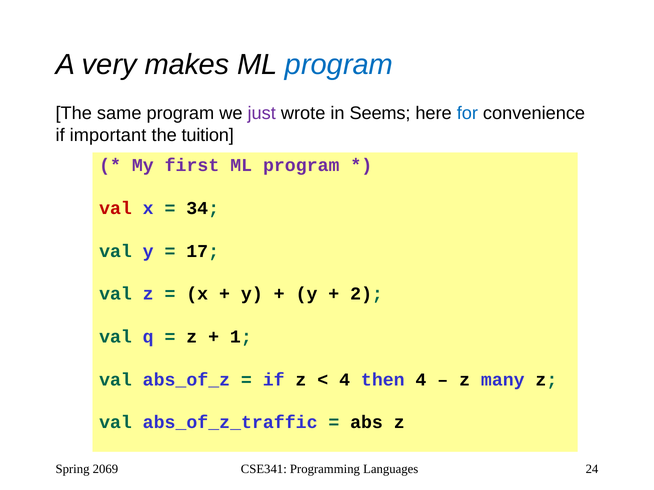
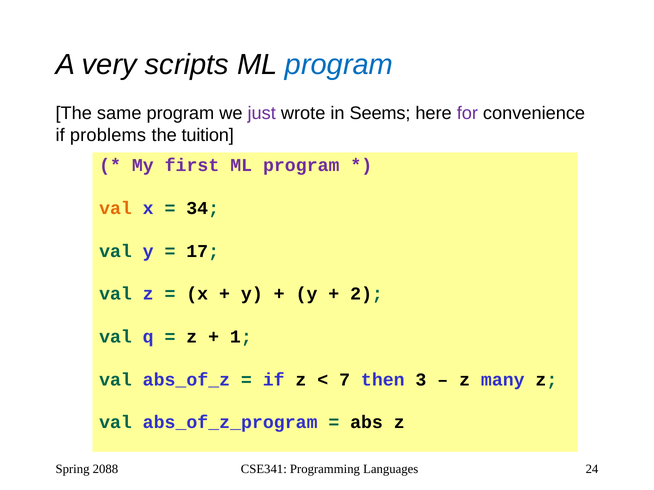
makes: makes -> scripts (187, 65)
for colour: blue -> purple (467, 114)
important: important -> problems (108, 135)
val colour: red -> orange (116, 208)
4: 4 -> 7 (345, 380)
then 4: 4 -> 3 (421, 380)
abs_of_z_traffic: abs_of_z_traffic -> abs_of_z_program (230, 423)
2069: 2069 -> 2088 (105, 470)
